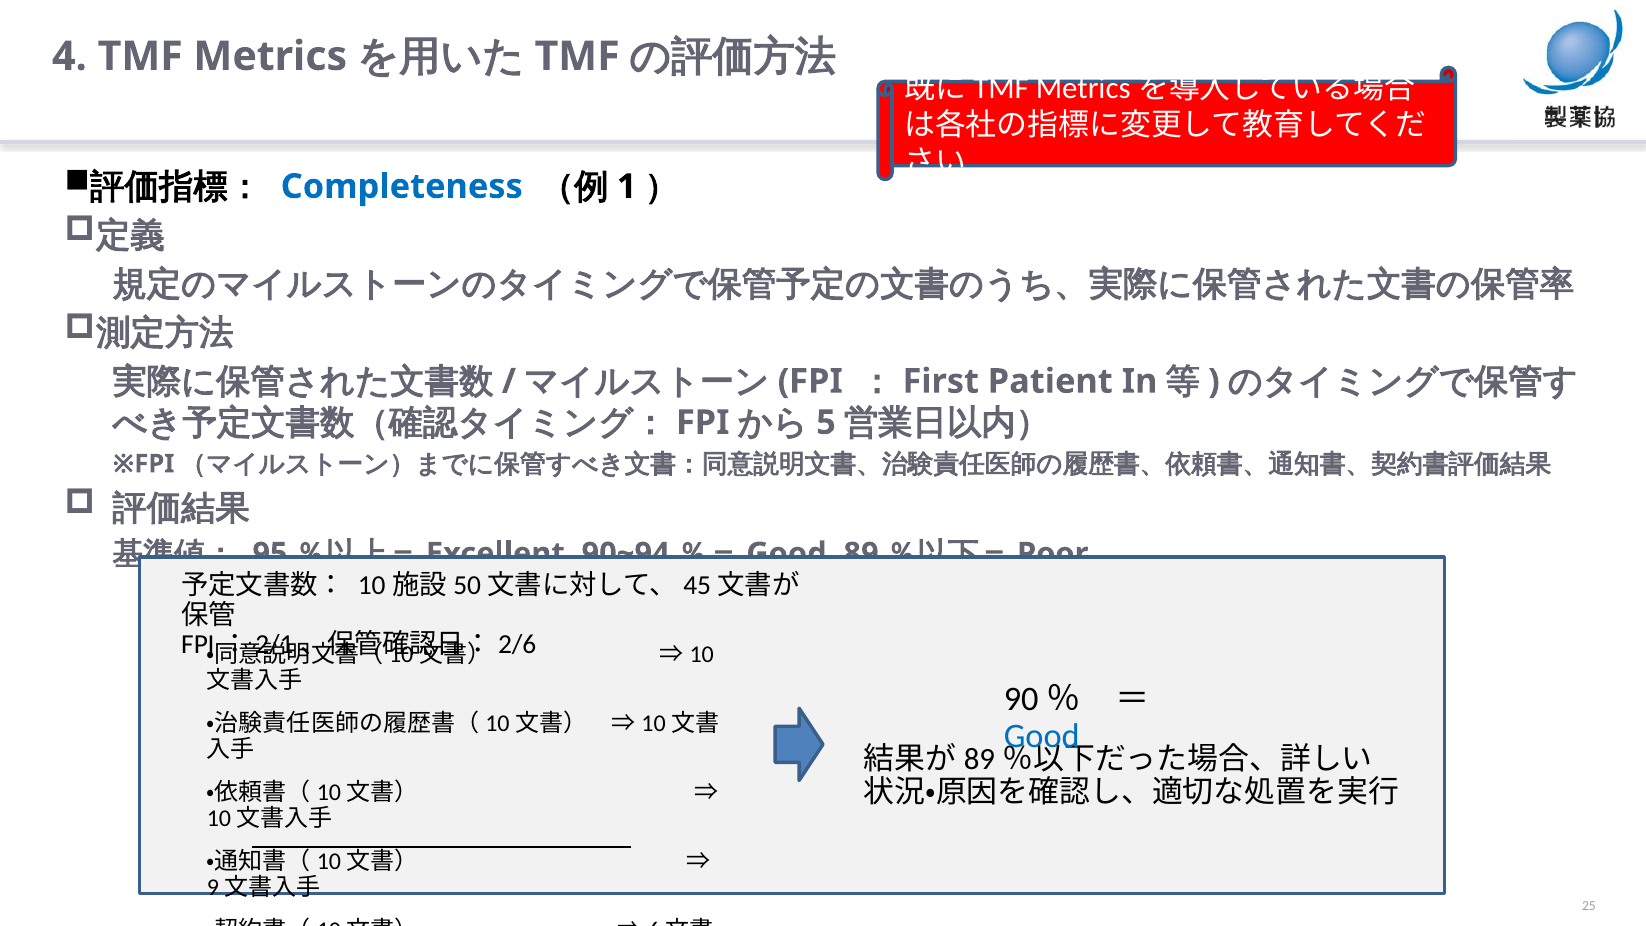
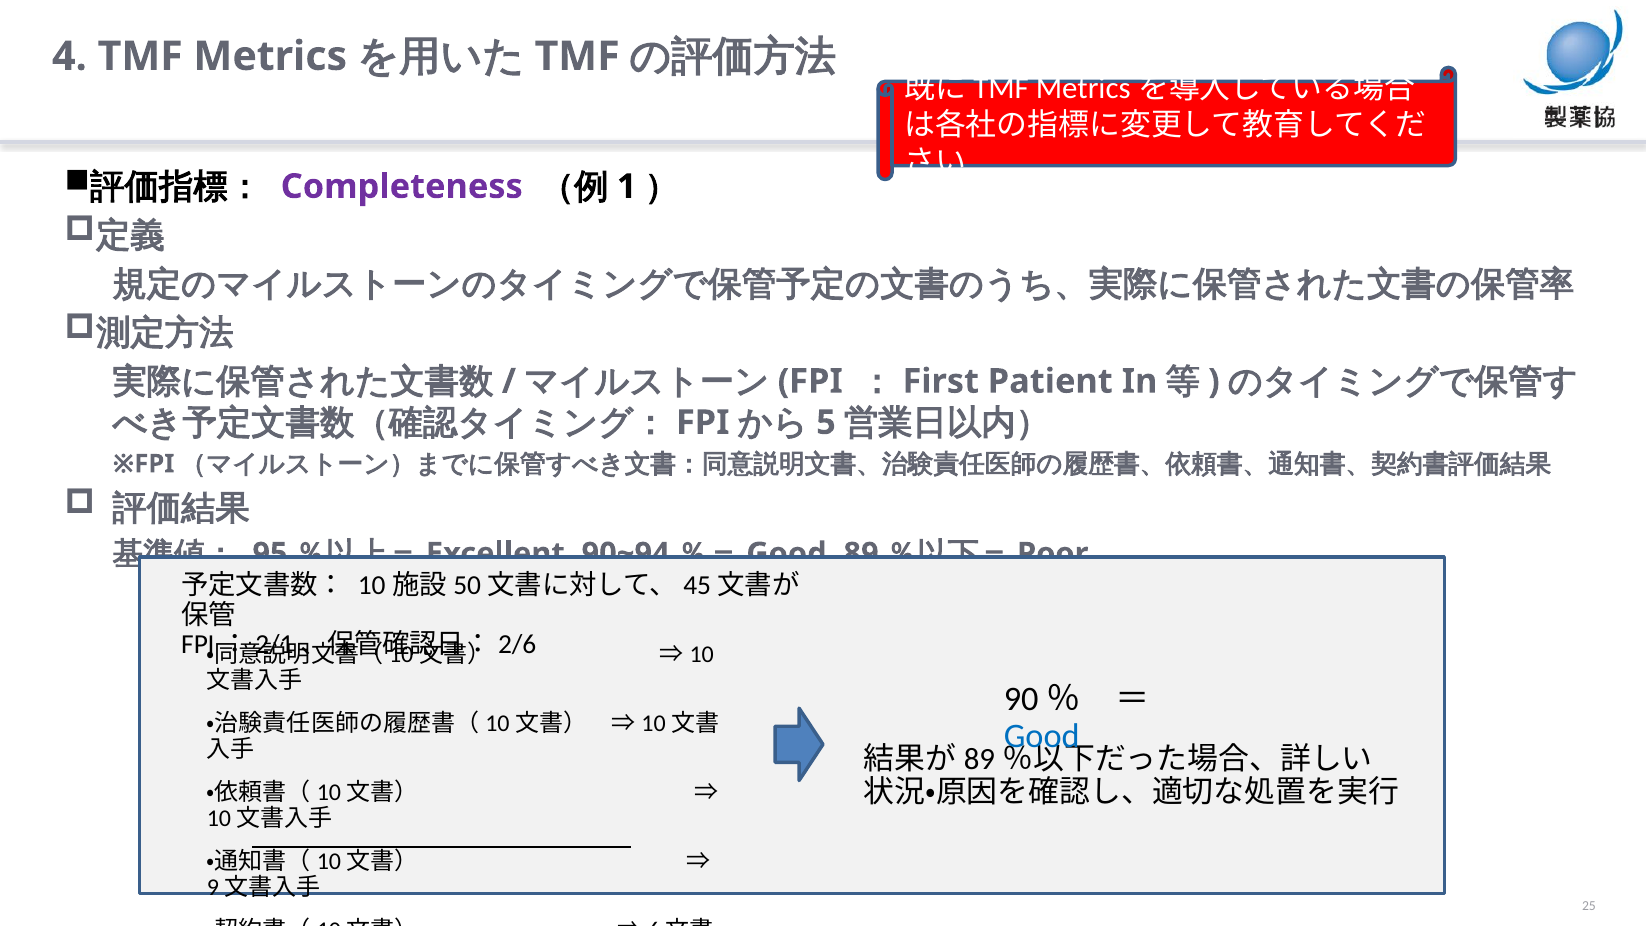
Completeness colour: blue -> purple (402, 187)
